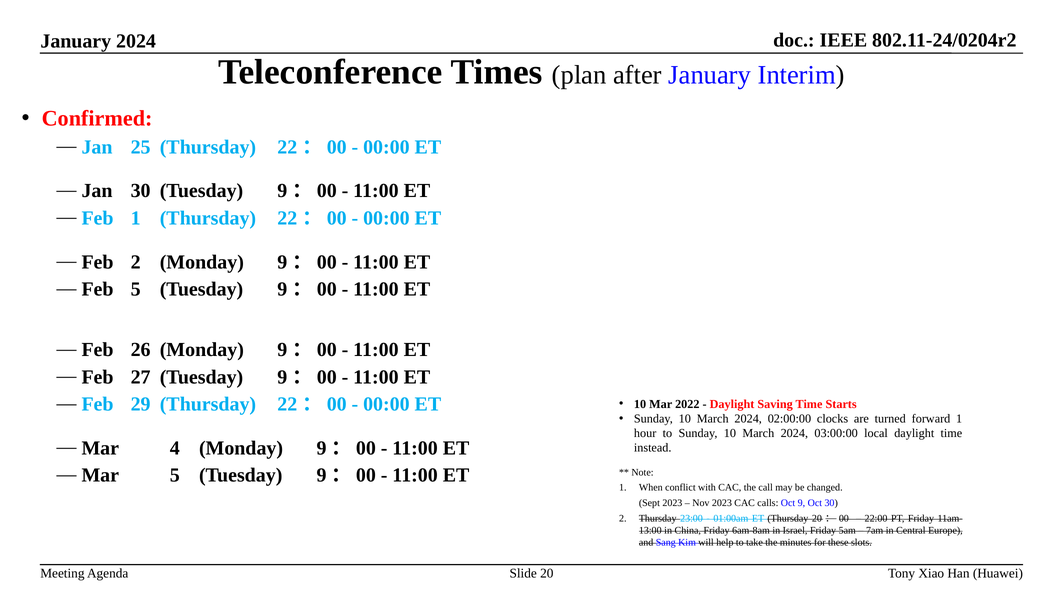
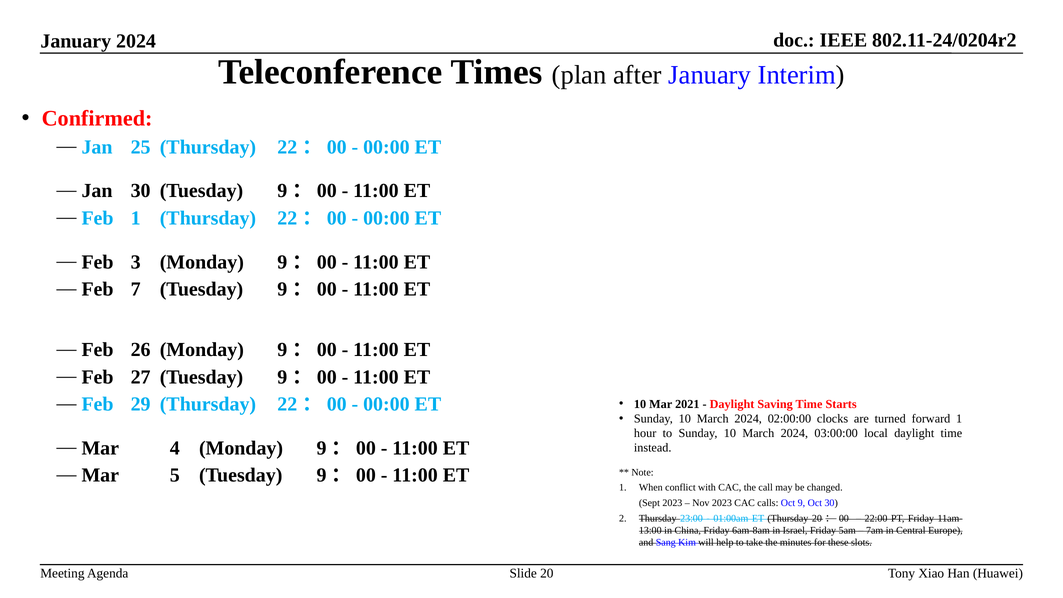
Feb 2: 2 -> 3 (136, 262)
Feb 5: 5 -> 7 (136, 289)
2022: 2022 -> 2021 (687, 404)
